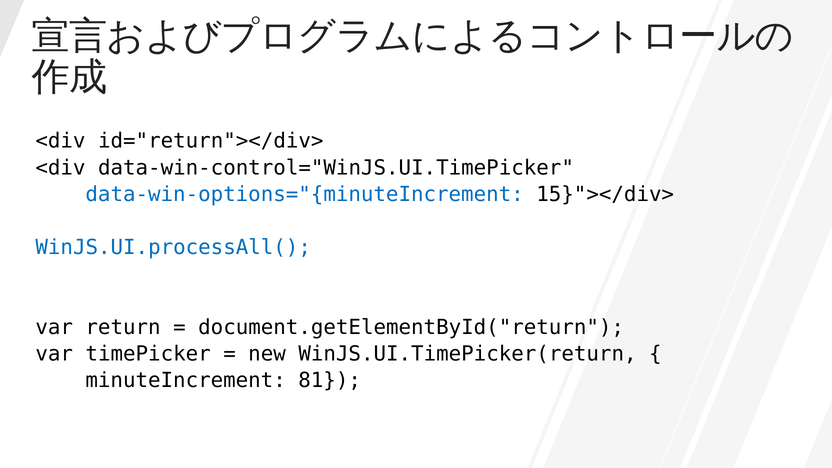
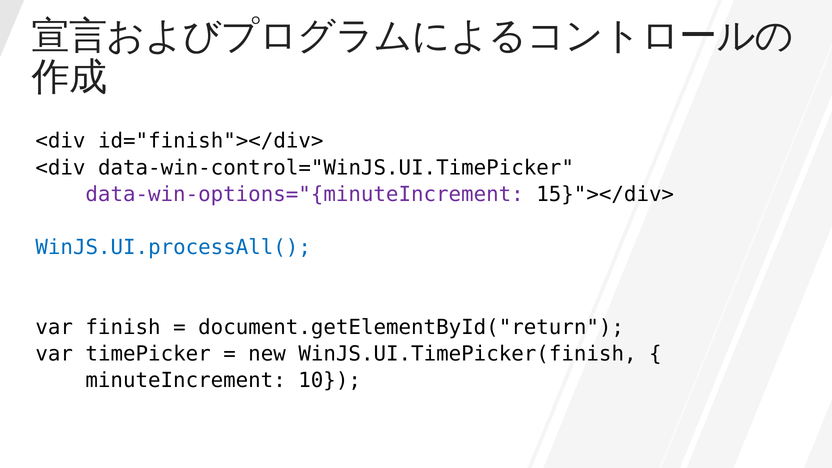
id="return"></div>: id="return"></div> -> id="finish"></div> (211, 141)
data-win-options="{minuteIncrement colour: blue -> purple (305, 194)
return: return -> finish (123, 327)
WinJS.UI.TimePicker(return: WinJS.UI.TimePicker(return -> WinJS.UI.TimePicker(finish (467, 354)
81: 81 -> 10 (330, 381)
